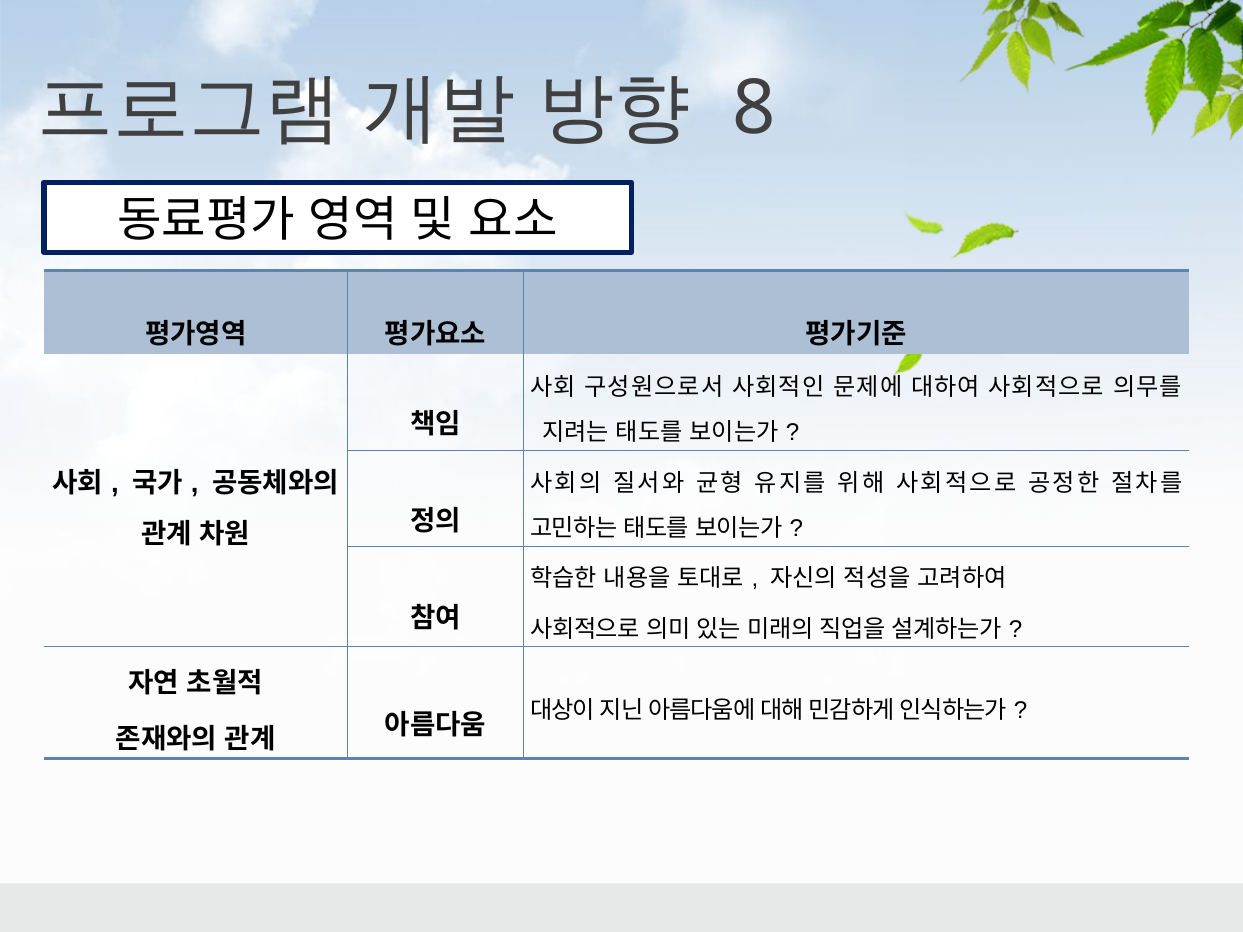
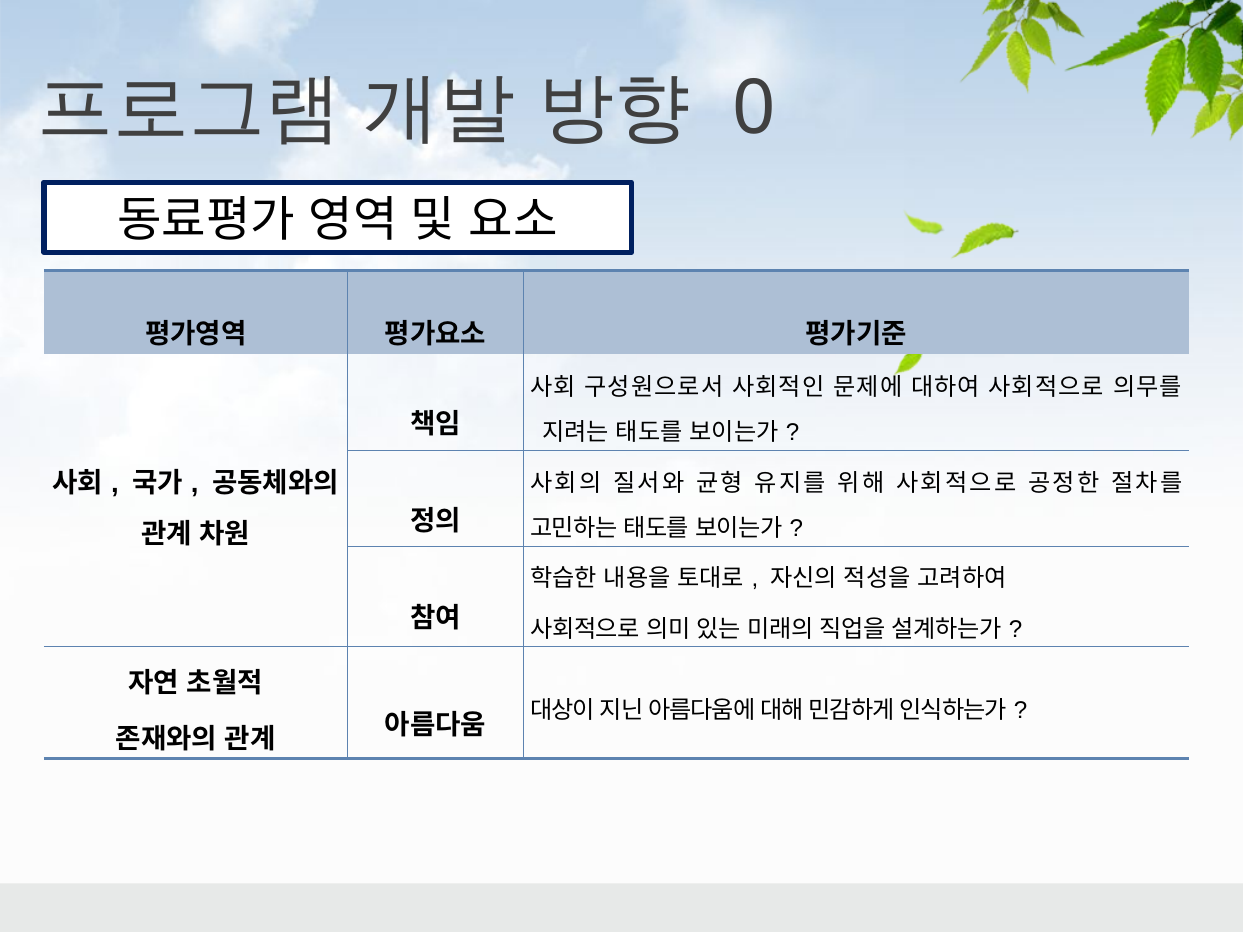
8: 8 -> 0 (754, 109)
